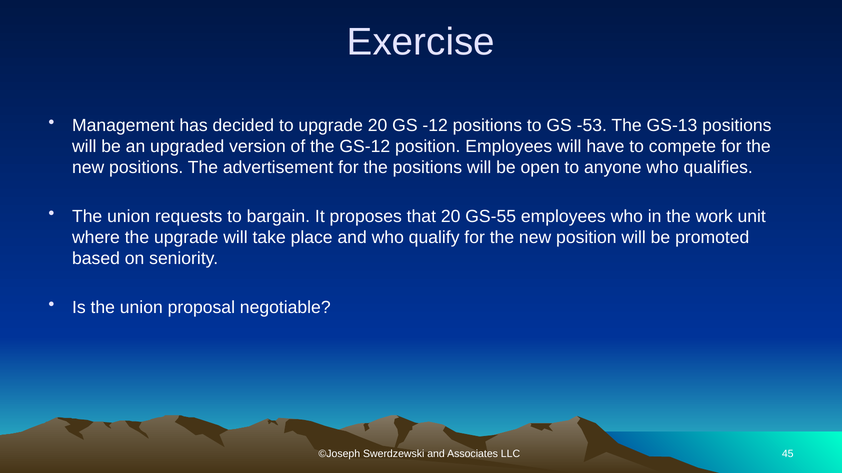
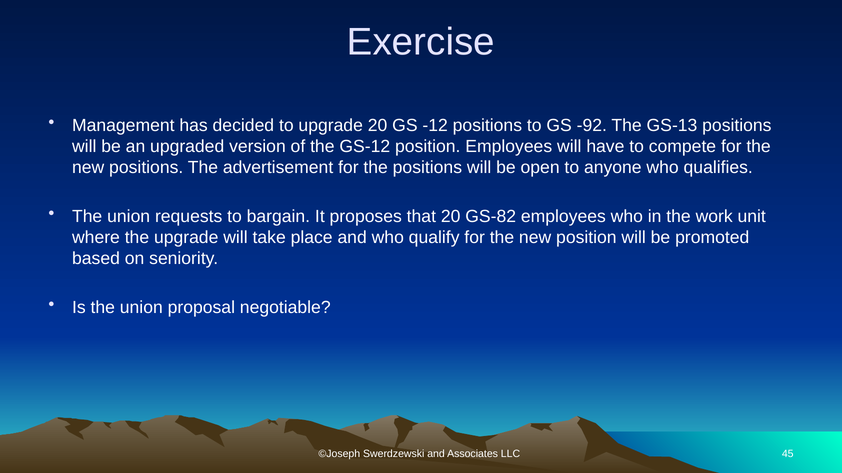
-53: -53 -> -92 (592, 125)
GS-55: GS-55 -> GS-82 (491, 217)
